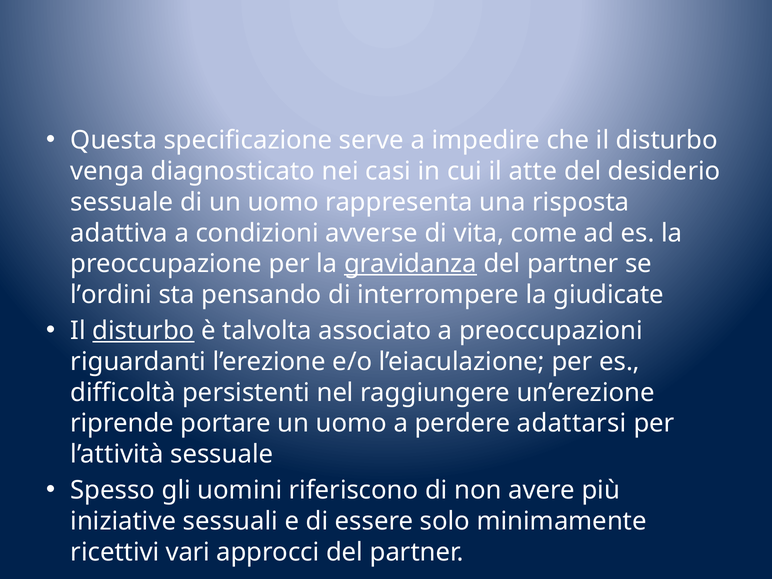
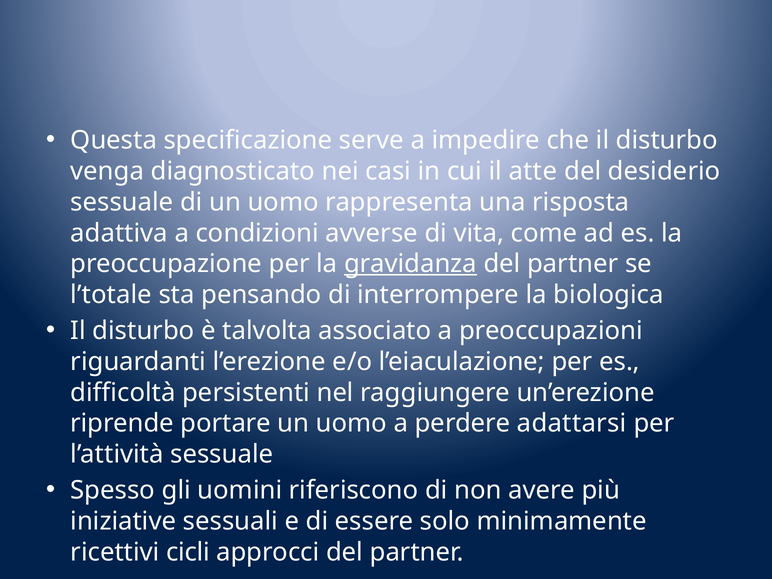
l’ordini: l’ordini -> l’totale (111, 295)
giudicate: giudicate -> biologica (609, 295)
disturbo underline: present -> none (143, 331)
vari: vari -> cicli (188, 552)
